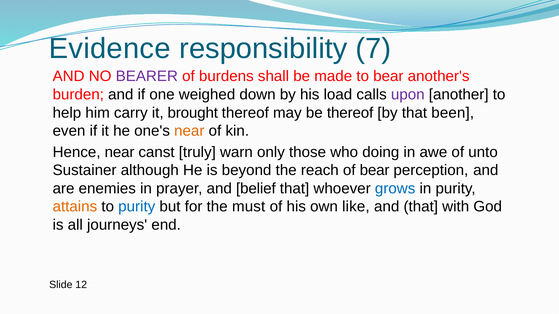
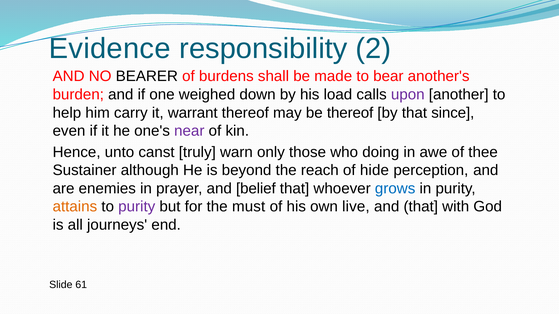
7: 7 -> 2 (373, 49)
BEARER colour: purple -> black (147, 76)
brought: brought -> warrant (193, 113)
been: been -> since (453, 113)
near colour: orange -> purple (189, 131)
Hence near: near -> unto (119, 152)
unto: unto -> thee (483, 152)
of bear: bear -> hide (374, 170)
purity colour: blue -> purple (137, 207)
like: like -> live (356, 207)
12: 12 -> 61 (81, 285)
